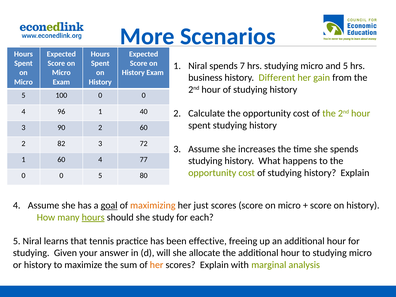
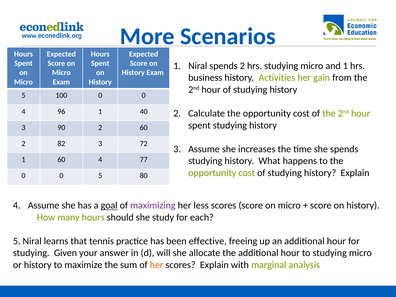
spends 7: 7 -> 2 (242, 66)
and 5: 5 -> 1 (345, 66)
Different: Different -> Activities (277, 78)
maximizing colour: orange -> purple (153, 205)
just: just -> less (201, 205)
hours underline: present -> none (93, 217)
